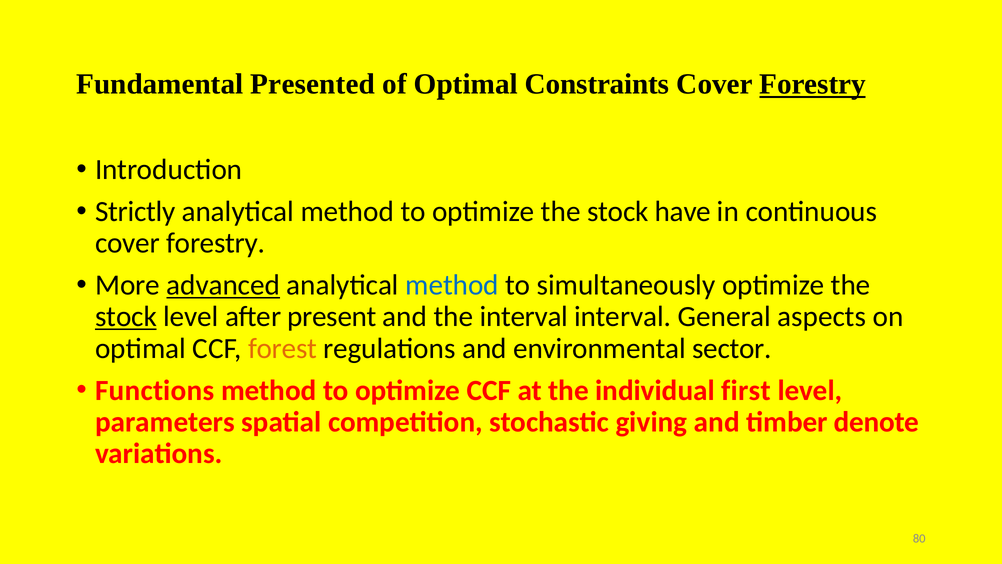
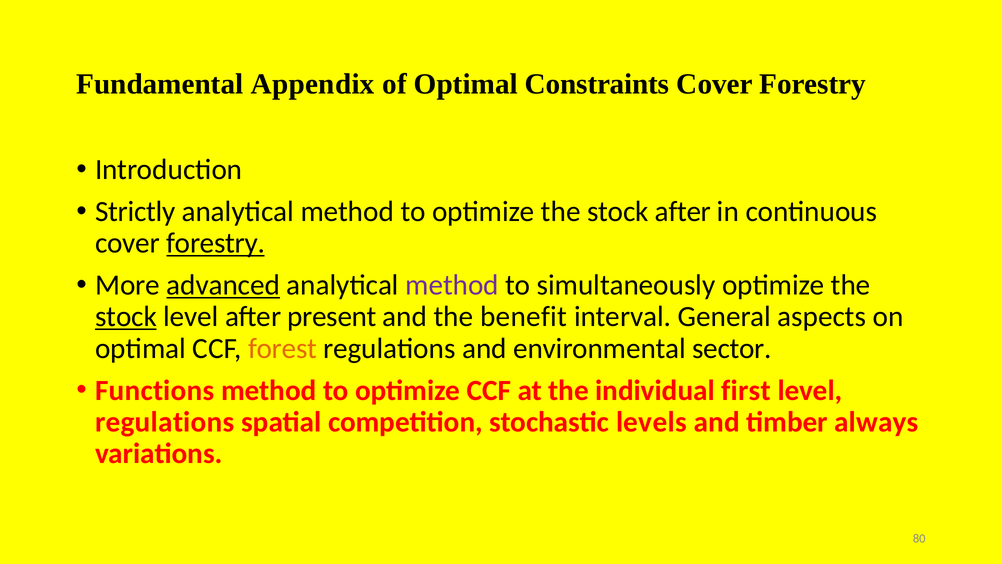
Presented: Presented -> Appendix (313, 84)
Forestry underline: present -> none (813, 84)
stock have: have -> after (683, 211)
forestry underline: none -> present (216, 243)
method colour: blue -> purple (452, 285)
the interval: interval -> benefit (524, 317)
parameters: parameters -> regulations (165, 422)
giving: giving -> levels (651, 422)
denote: denote -> always (876, 422)
